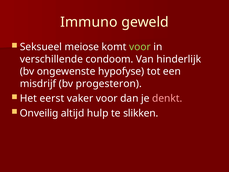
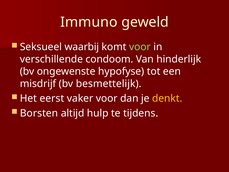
meiose: meiose -> waarbij (82, 47)
progesteron: progesteron -> besmettelijk (109, 84)
denkt colour: pink -> yellow (167, 98)
Onveilig: Onveilig -> Borsten (39, 113)
slikken: slikken -> tijdens (141, 113)
